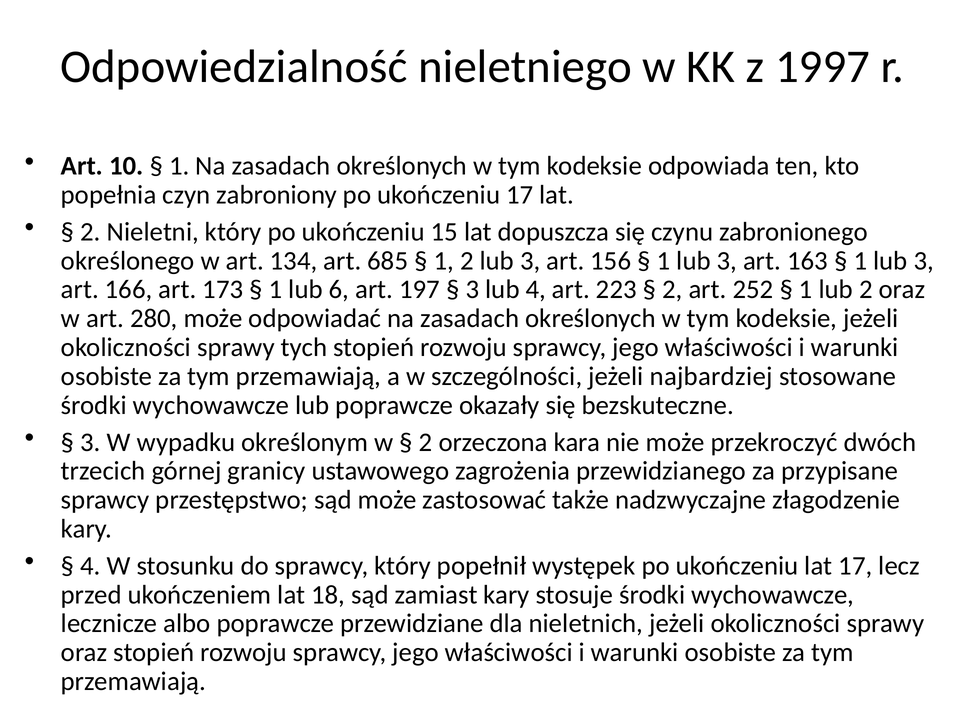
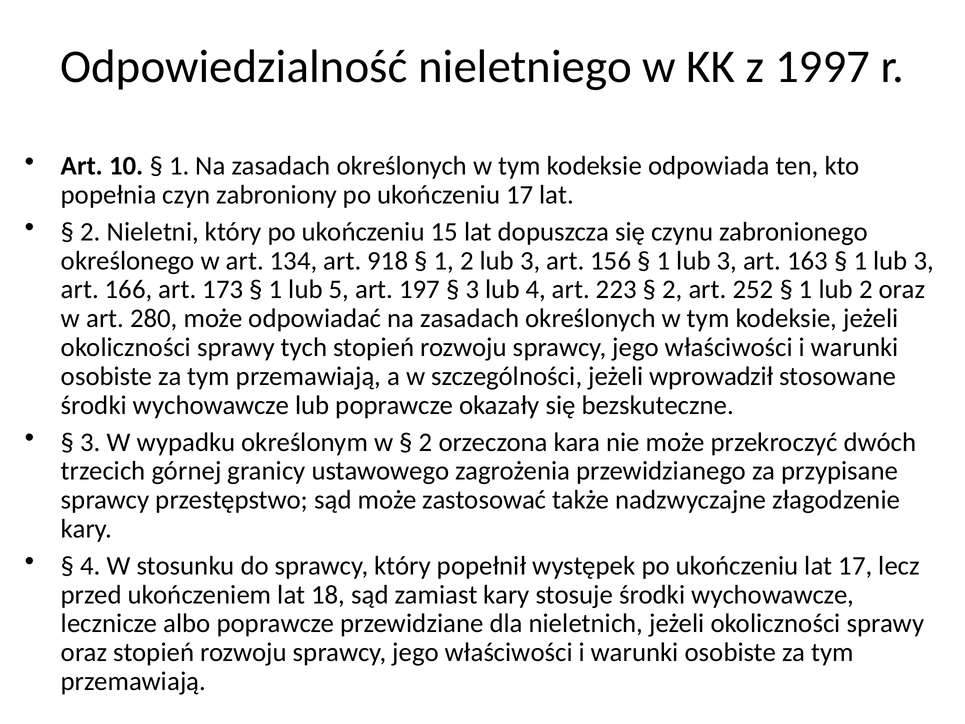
685: 685 -> 918 (388, 261)
6: 6 -> 5 (339, 290)
najbardziej: najbardziej -> wprowadził (711, 376)
